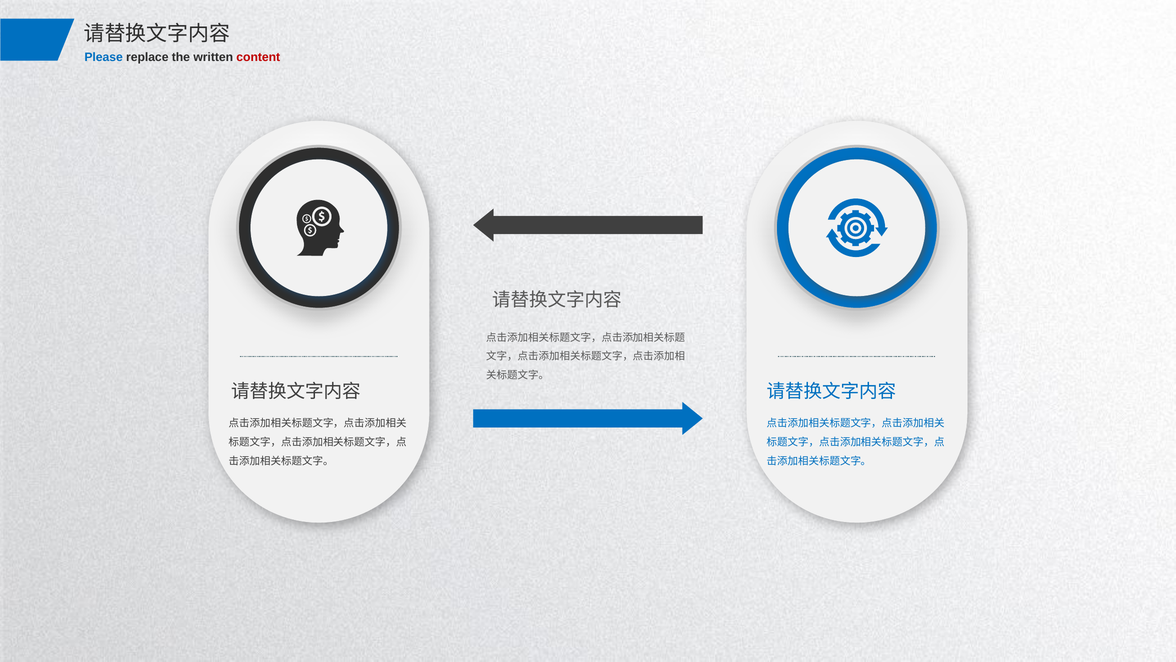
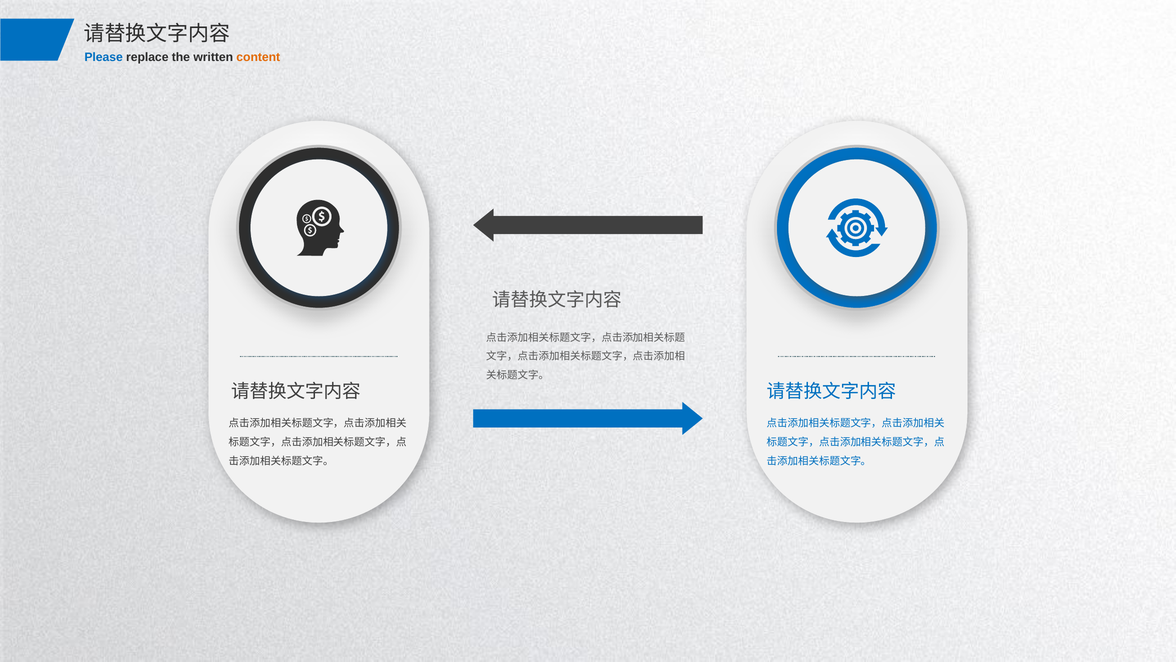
content colour: red -> orange (258, 57)
